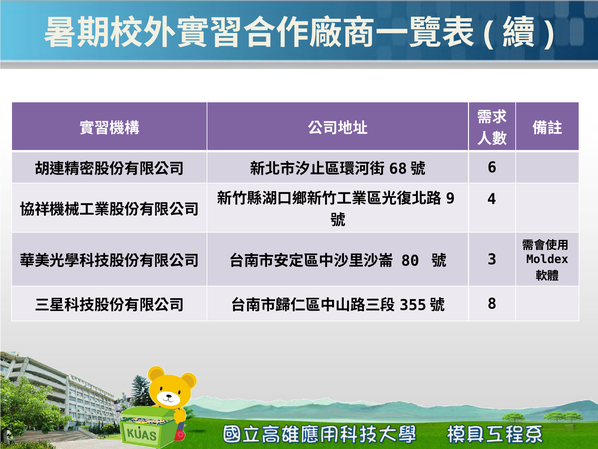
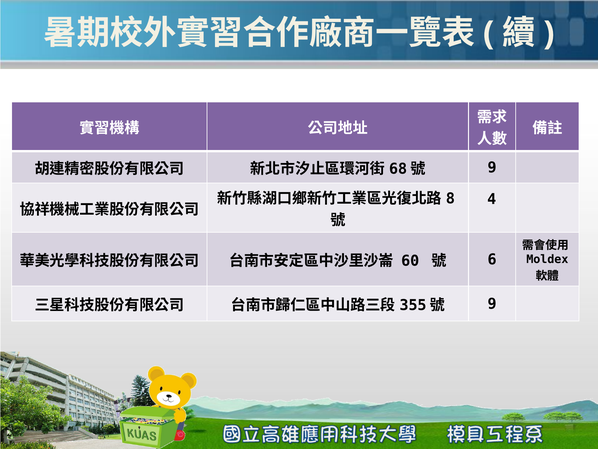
6: 6 -> 9 (492, 167)
9: 9 -> 8 (450, 198)
80: 80 -> 60 (410, 261)
3: 3 -> 6 (492, 259)
8: 8 -> 9 (492, 303)
